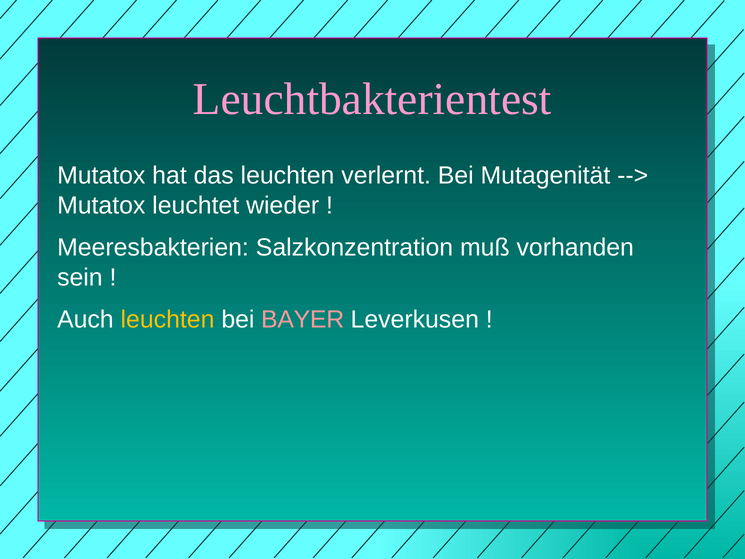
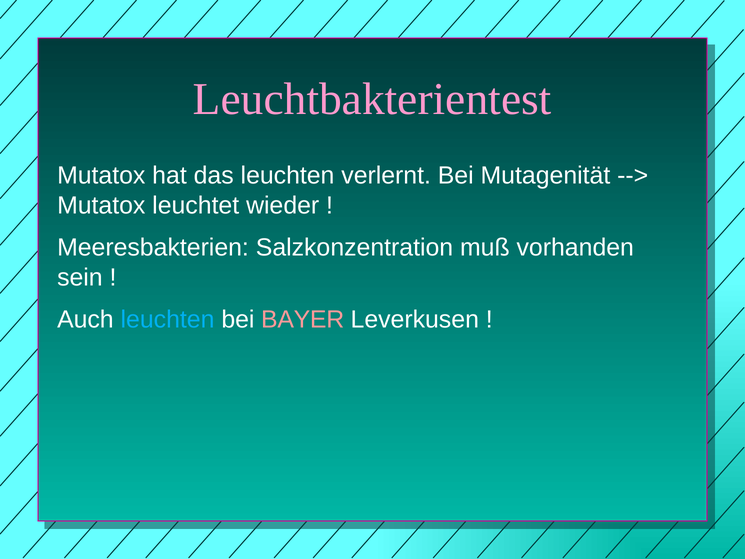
leuchten colour: yellow -> light blue (168, 320)
